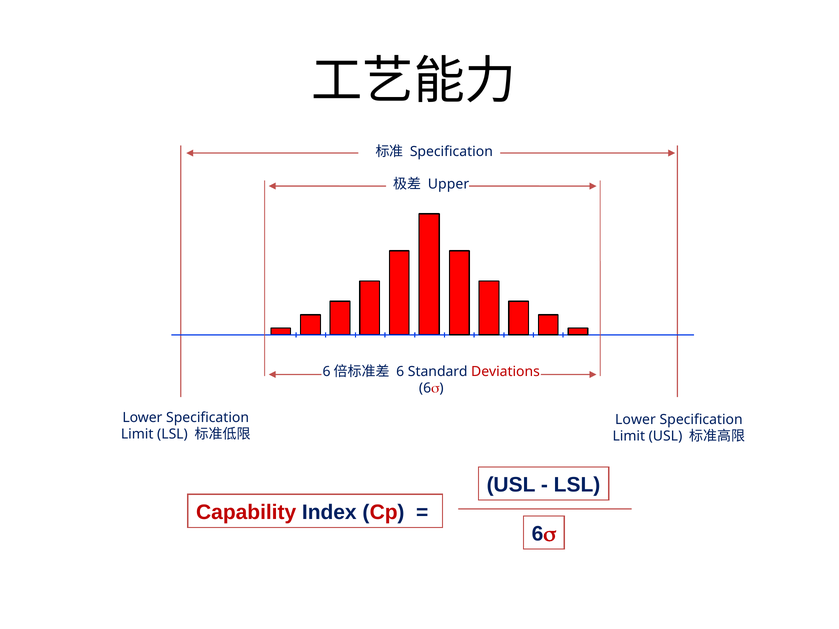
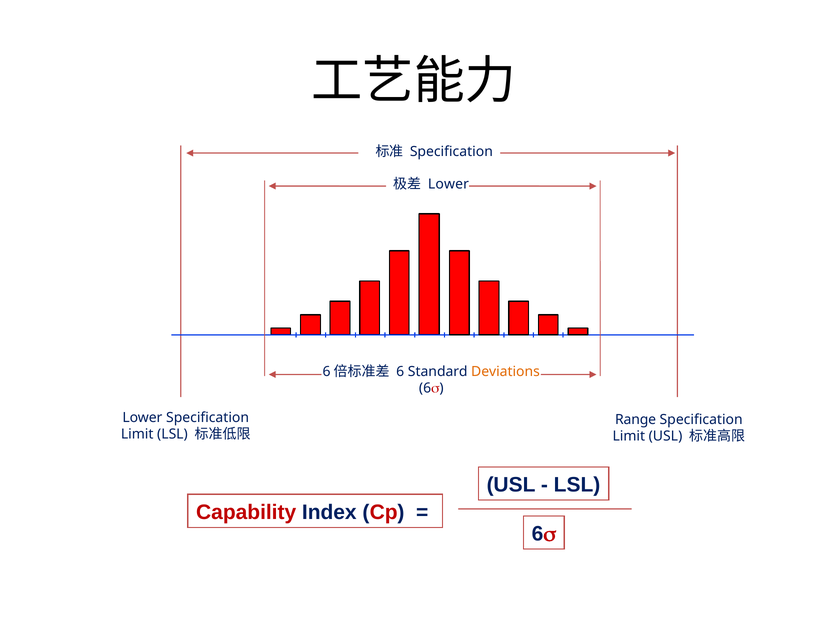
Upper: Upper -> Lower (448, 184)
Deviations colour: red -> orange (505, 372)
Lower: Lower -> Range (636, 420)
